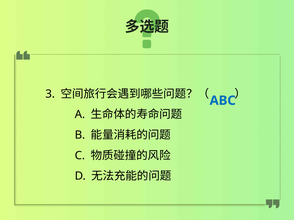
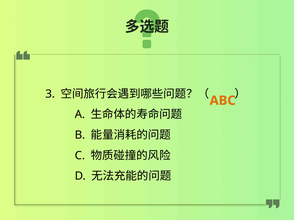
ABC colour: blue -> orange (223, 101)
